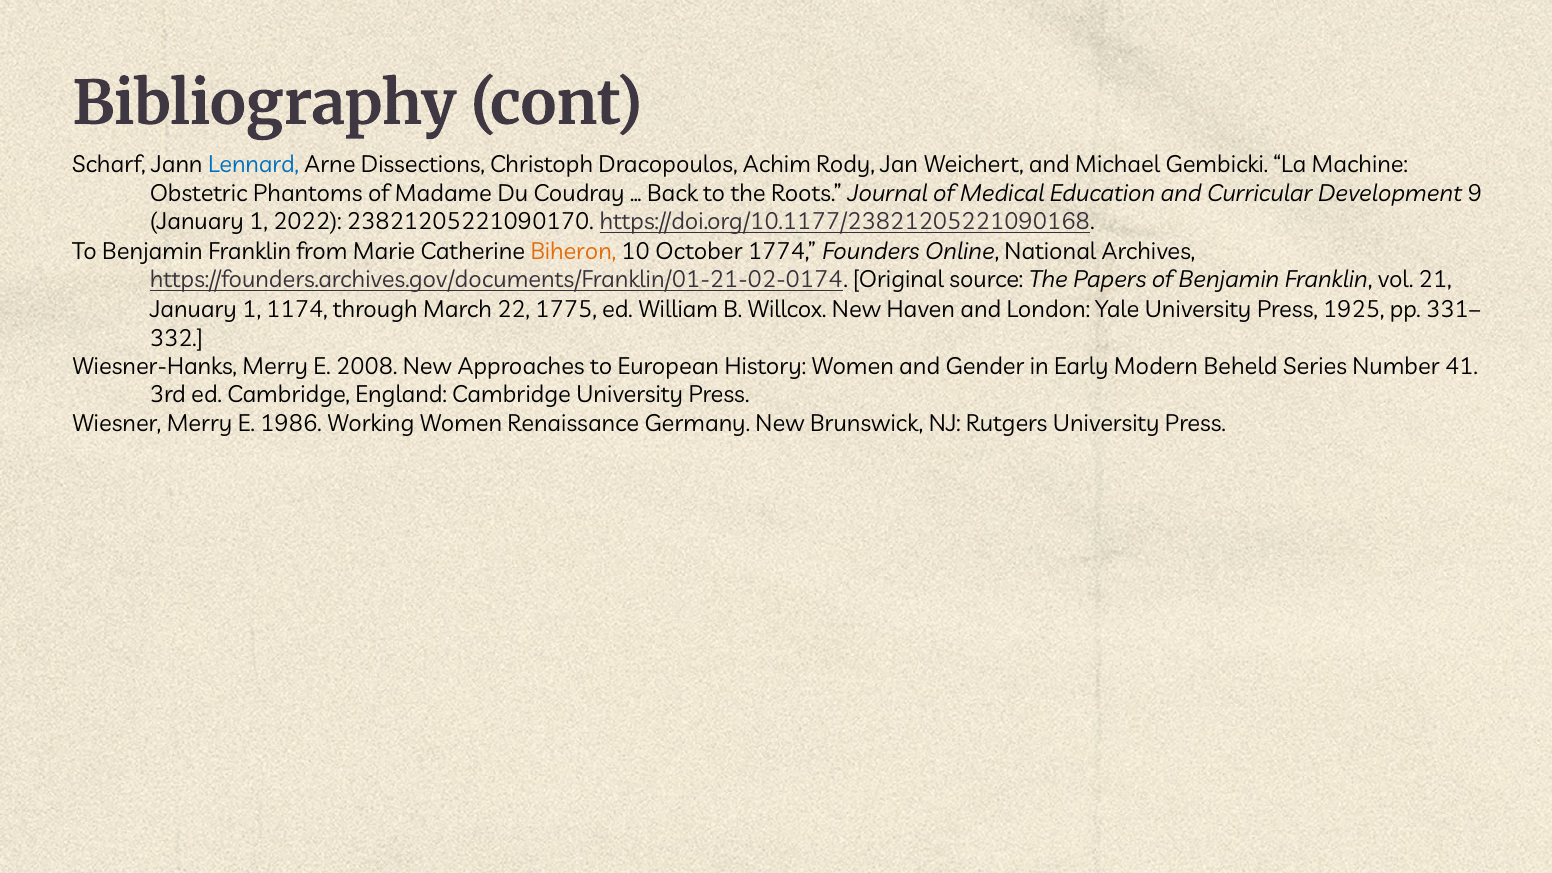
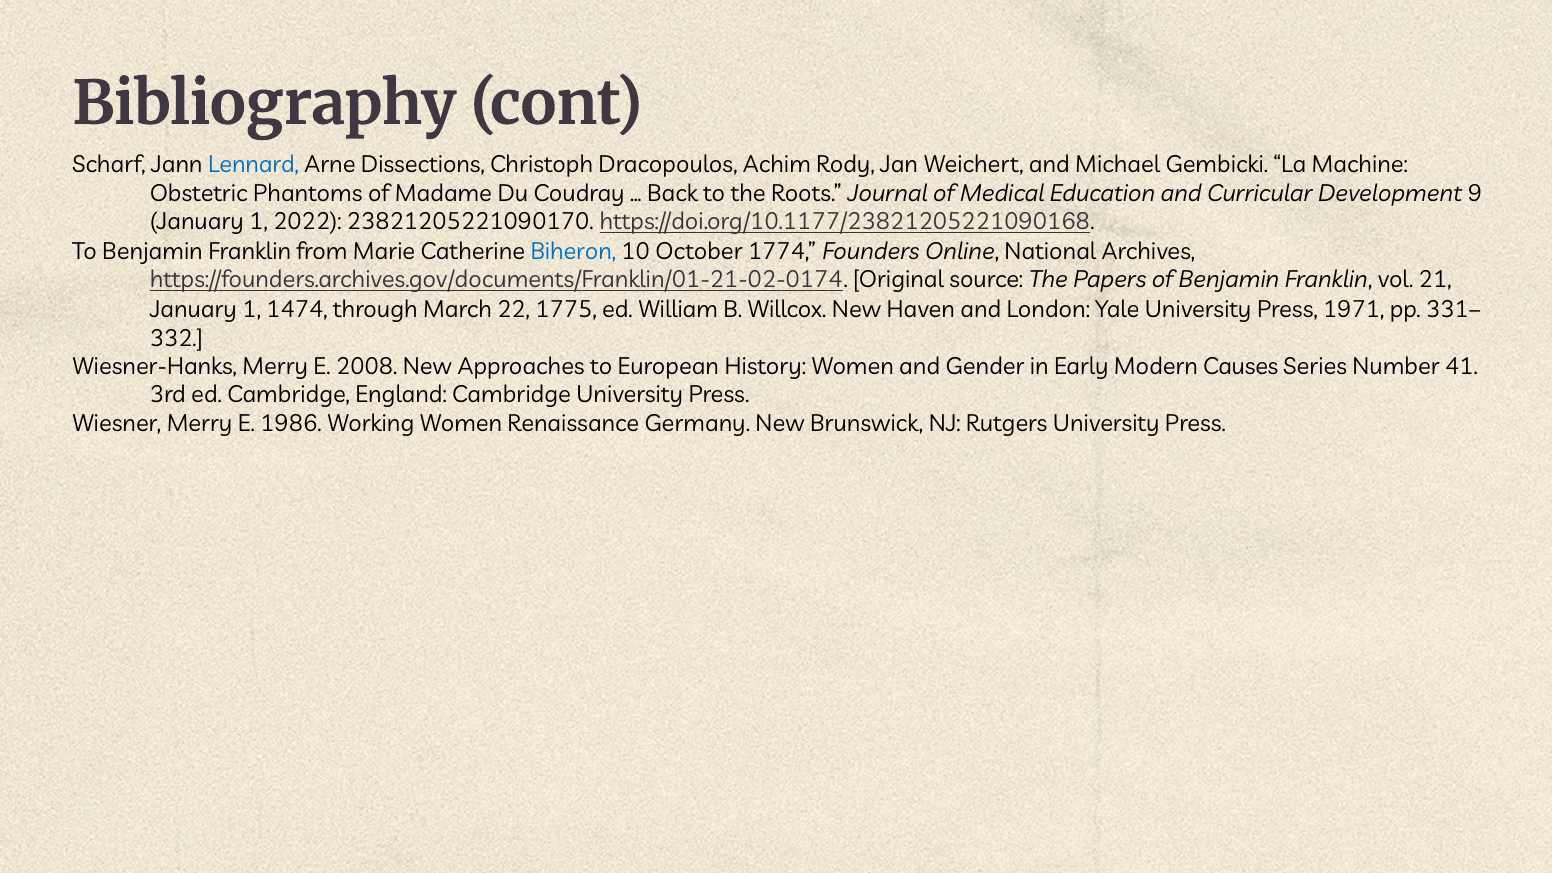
Biheron colour: orange -> blue (573, 251)
1174: 1174 -> 1474 (297, 310)
1925: 1925 -> 1971 (1354, 310)
Beheld: Beheld -> Causes (1241, 367)
